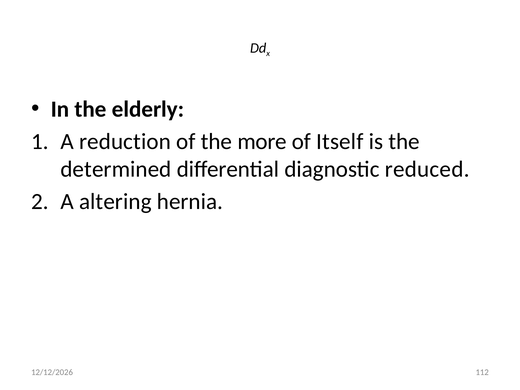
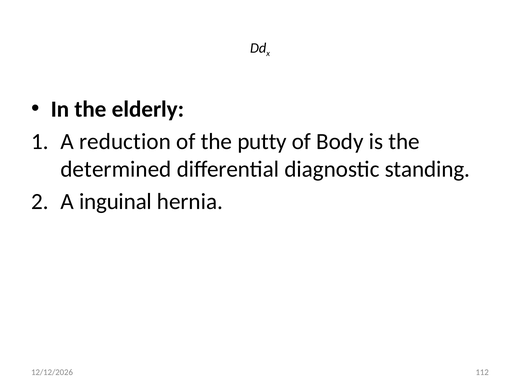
more: more -> putty (262, 141)
Itself: Itself -> Body (340, 141)
reduced: reduced -> standing (427, 169)
altering: altering -> inguinal (115, 202)
